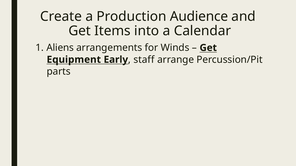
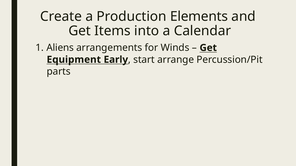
Audience: Audience -> Elements (199, 16)
staff: staff -> start (144, 60)
